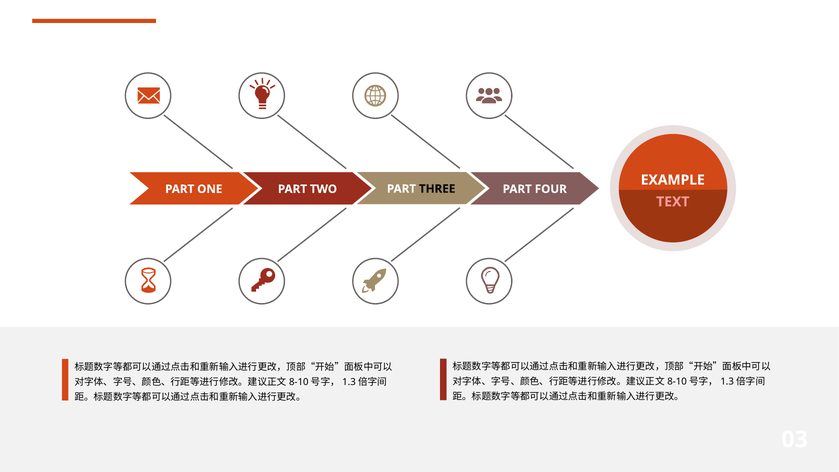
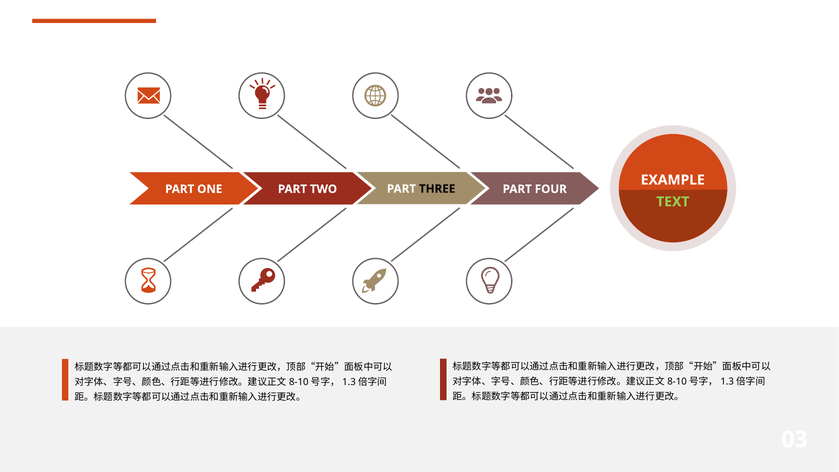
TEXT colour: pink -> light green (673, 202)
